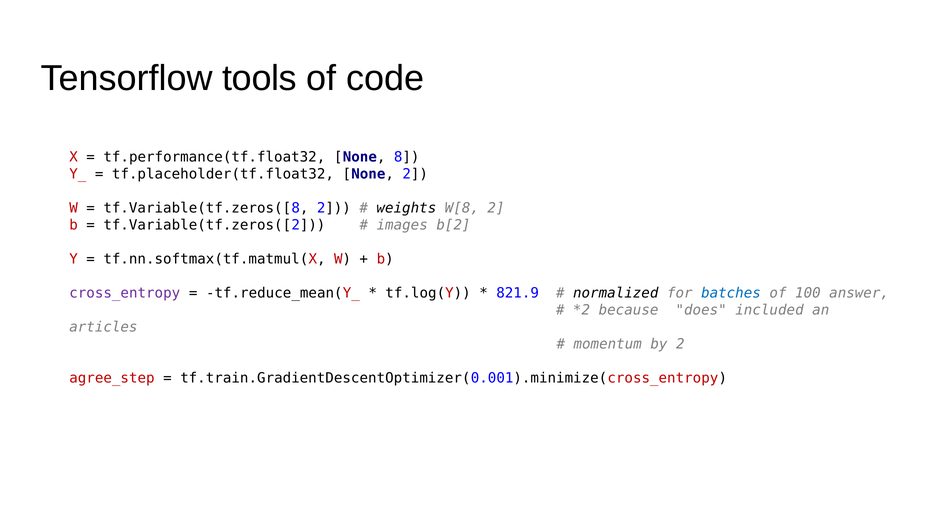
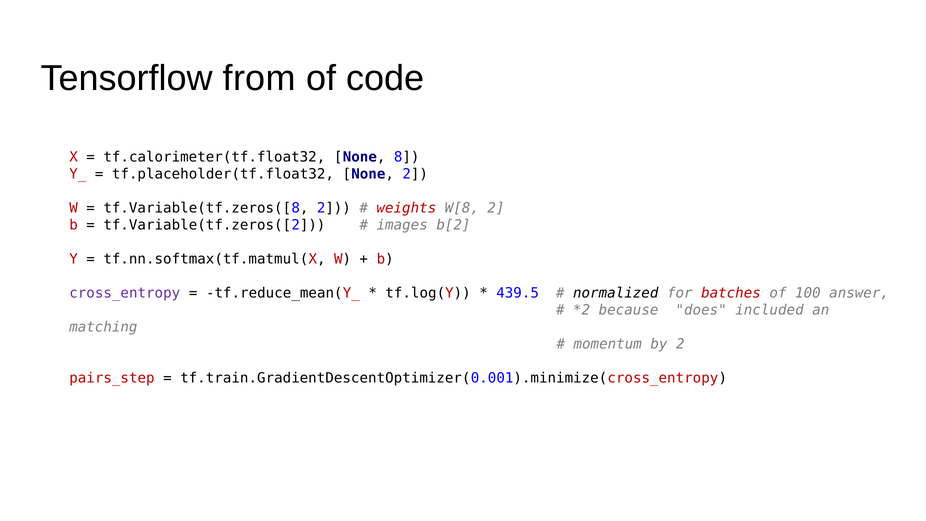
tools: tools -> from (259, 78)
tf.performance(tf.float32: tf.performance(tf.float32 -> tf.calorimeter(tf.float32 (214, 157)
weights colour: black -> red (406, 208)
821.9: 821.9 -> 439.5 (518, 293)
batches colour: blue -> red (731, 293)
articles: articles -> matching (103, 327)
agree_step: agree_step -> pairs_step (112, 378)
